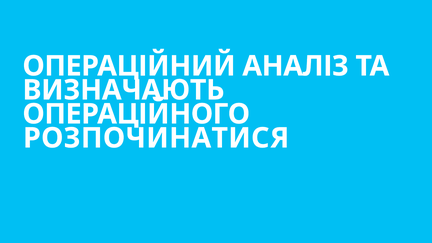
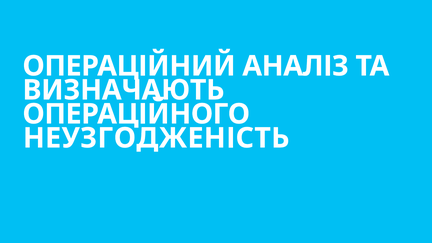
РОЗПОЧИНАТИСЯ: РОЗПОЧИНАТИСЯ -> НЕУЗГОДЖЕНІСТЬ (156, 138)
